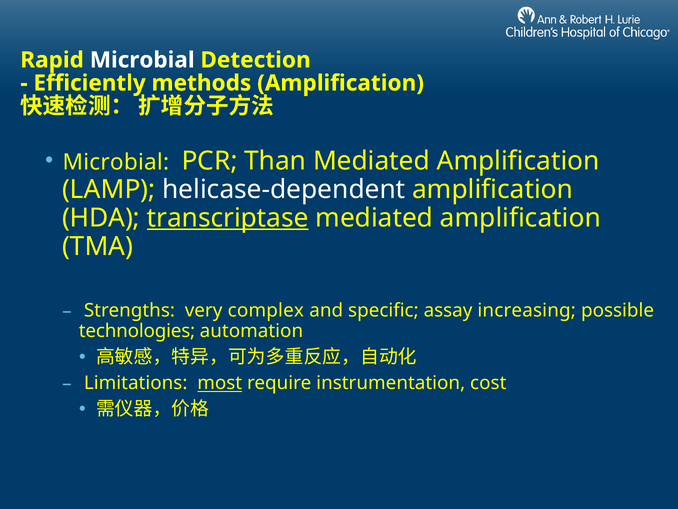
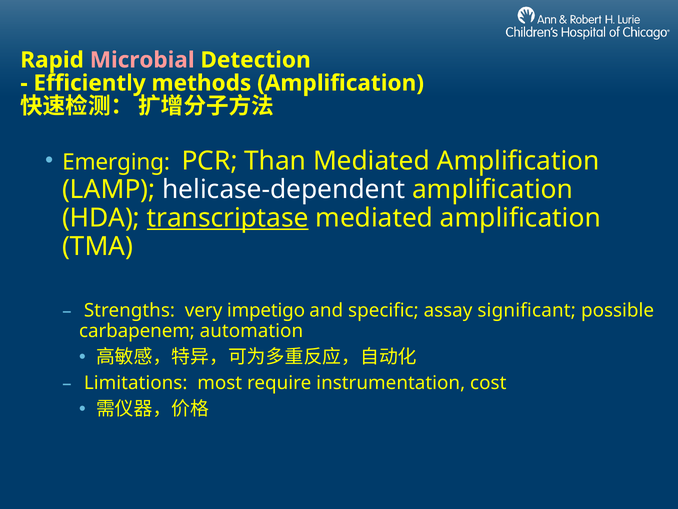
Microbial colour: white -> pink (142, 60)
Microbial: Microbial -> Emerging (116, 162)
complex: complex -> impetigo (266, 310)
increasing: increasing -> significant (527, 310)
technologies: technologies -> carbapenem (137, 331)
most underline: present -> none (220, 383)
